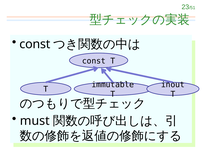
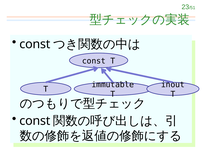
must: must -> const (35, 121)
